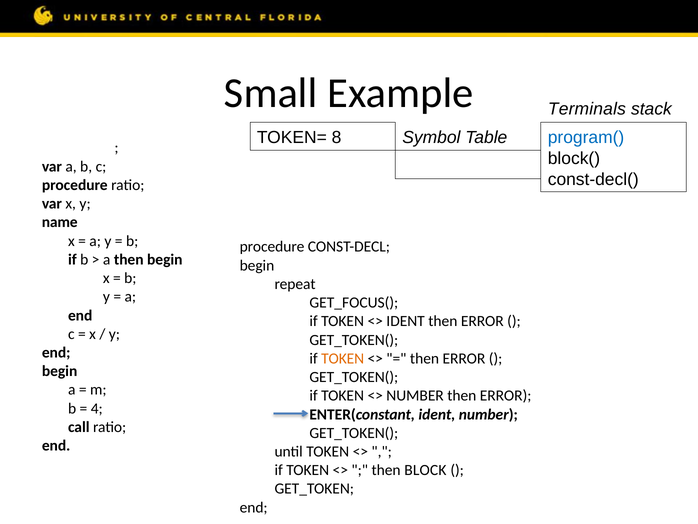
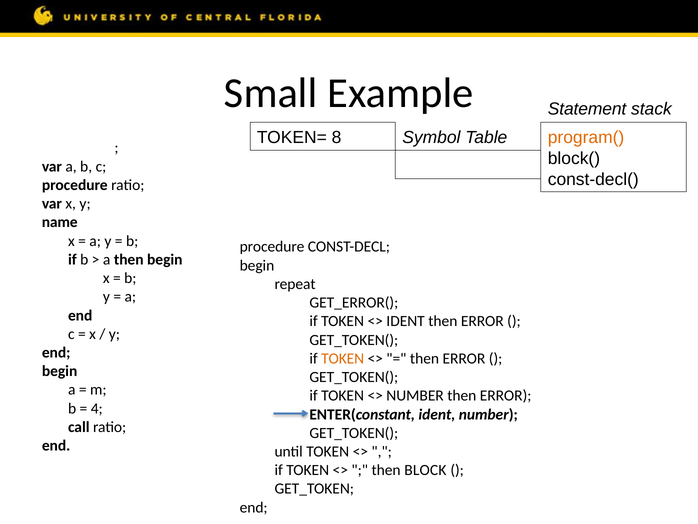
Terminals: Terminals -> Statement (587, 109)
program( colour: blue -> orange (586, 137)
GET_FOCUS(: GET_FOCUS( -> GET_ERROR( (354, 302)
